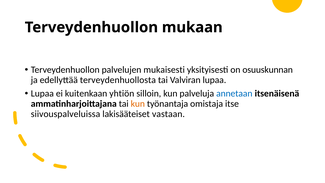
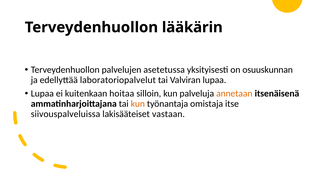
mukaan: mukaan -> lääkärin (192, 27)
mukaisesti: mukaisesti -> asetetussa (164, 70)
terveydenhuollosta: terveydenhuollosta -> laboratoriopalvelut (118, 80)
yhtiön: yhtiön -> hoitaa (122, 93)
annetaan colour: blue -> orange (234, 93)
